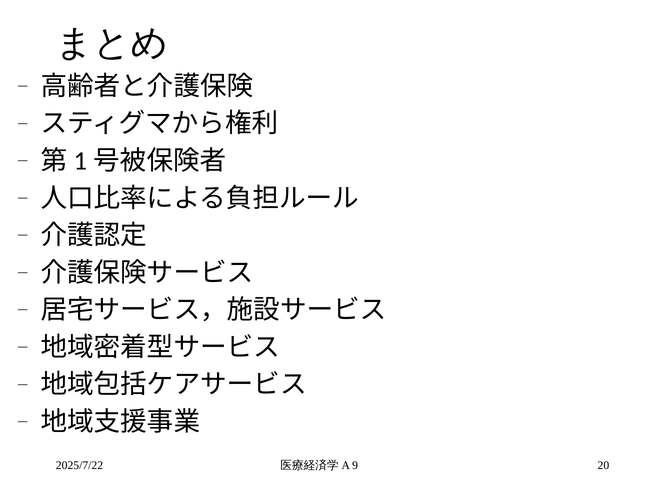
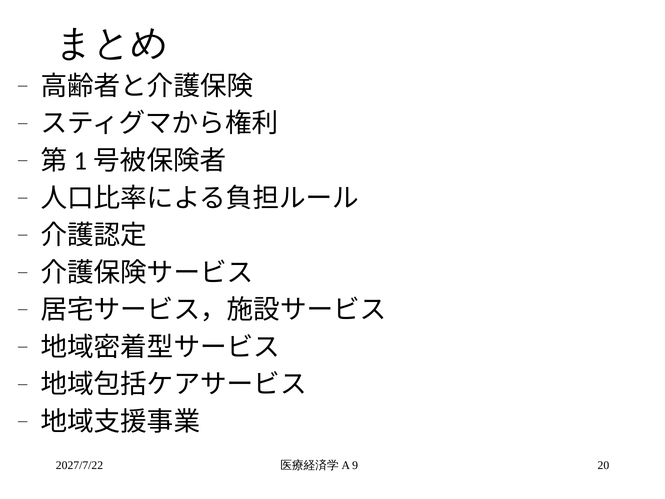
2025/7/22: 2025/7/22 -> 2027/7/22 (79, 465)
